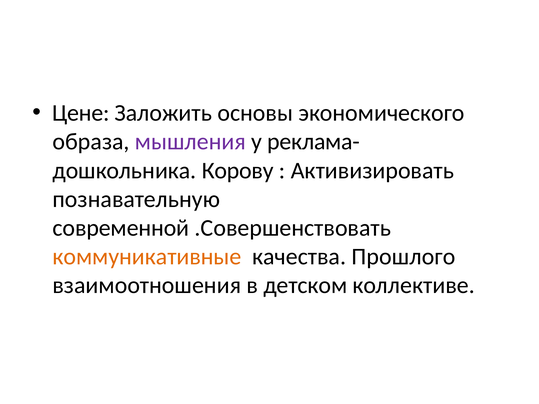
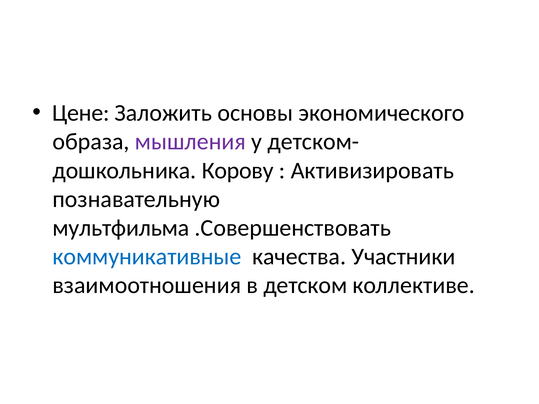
реклама-: реклама- -> детском- (313, 142)
современной: современной -> мультфильма (121, 228)
коммуникативные colour: orange -> blue (147, 257)
Прошлого: Прошлого -> Участники (403, 257)
